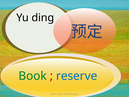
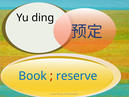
Book colour: green -> blue (33, 76)
